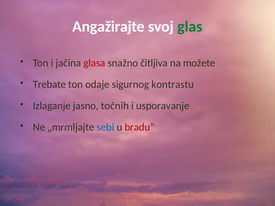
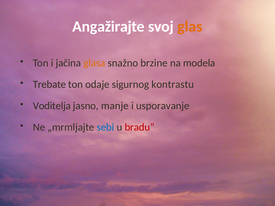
glas colour: green -> orange (190, 27)
glasa colour: red -> orange (94, 63)
čitljiva: čitljiva -> brzine (154, 63)
možete: možete -> modela (199, 63)
Izlaganje: Izlaganje -> Voditelja (52, 106)
točnih: točnih -> manje (115, 106)
